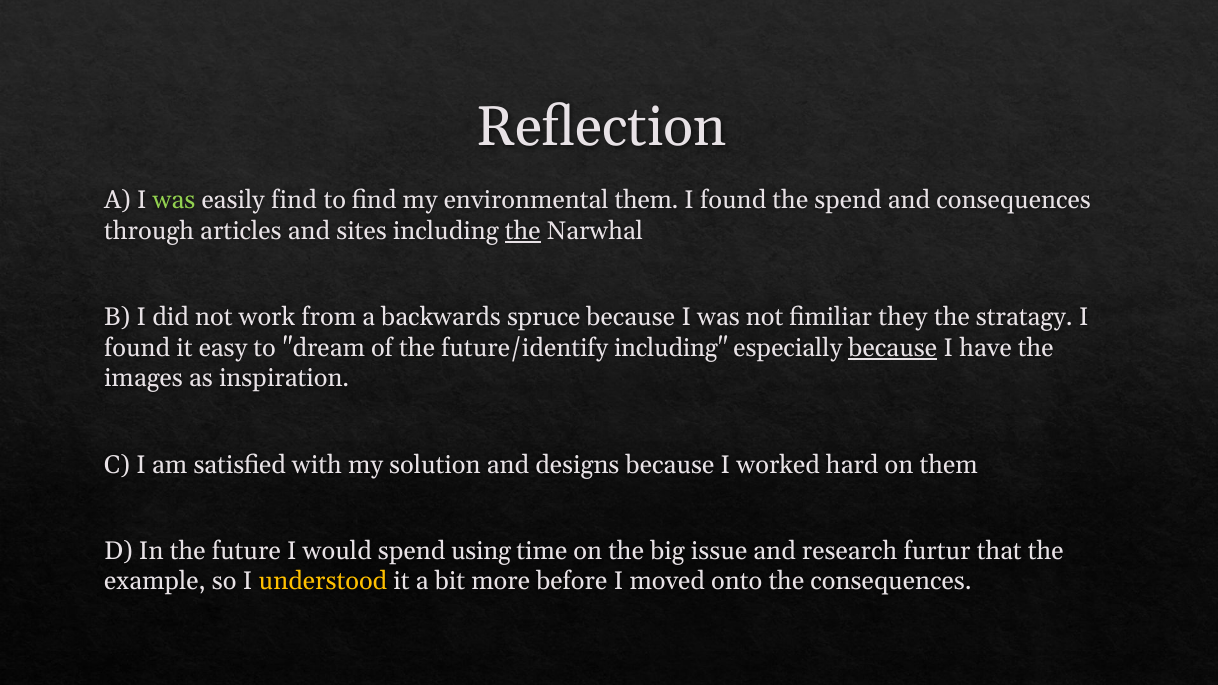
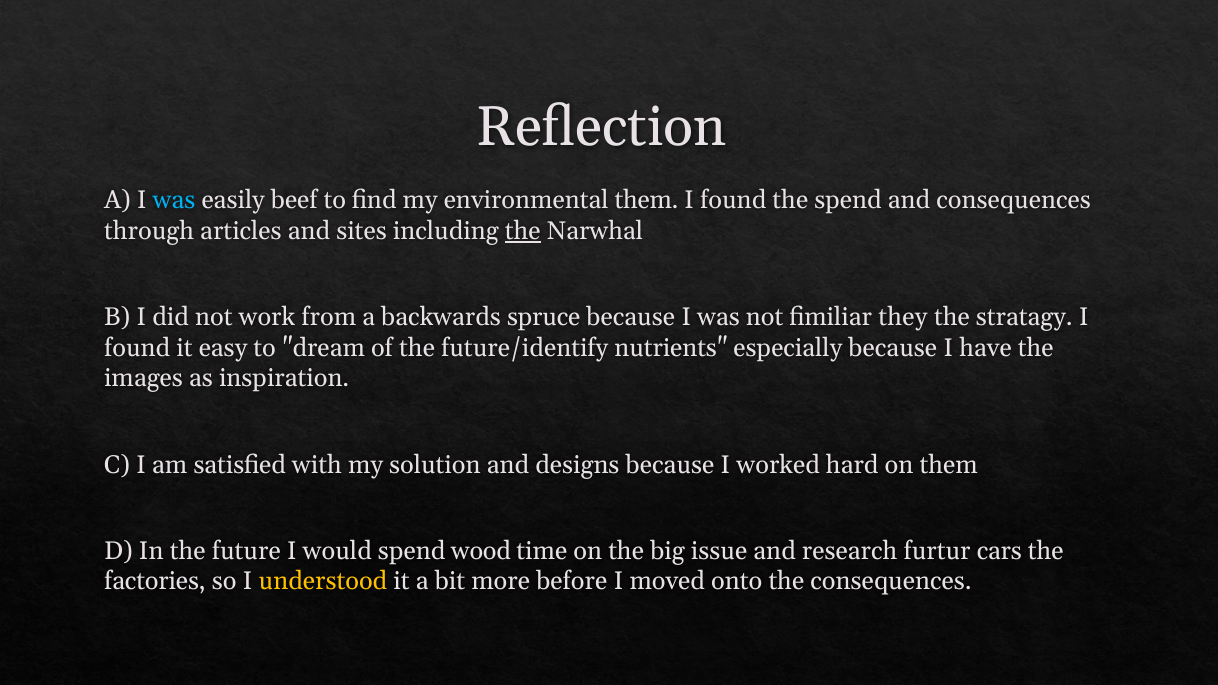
was colour: light green -> light blue (174, 201)
easily find: find -> beef (294, 201)
future/identify including: including -> nutrients (671, 348)
because underline: present -> none (893, 348)
using: using -> wood (481, 551)
that: that -> cars (999, 551)
example: example -> factories (155, 582)
